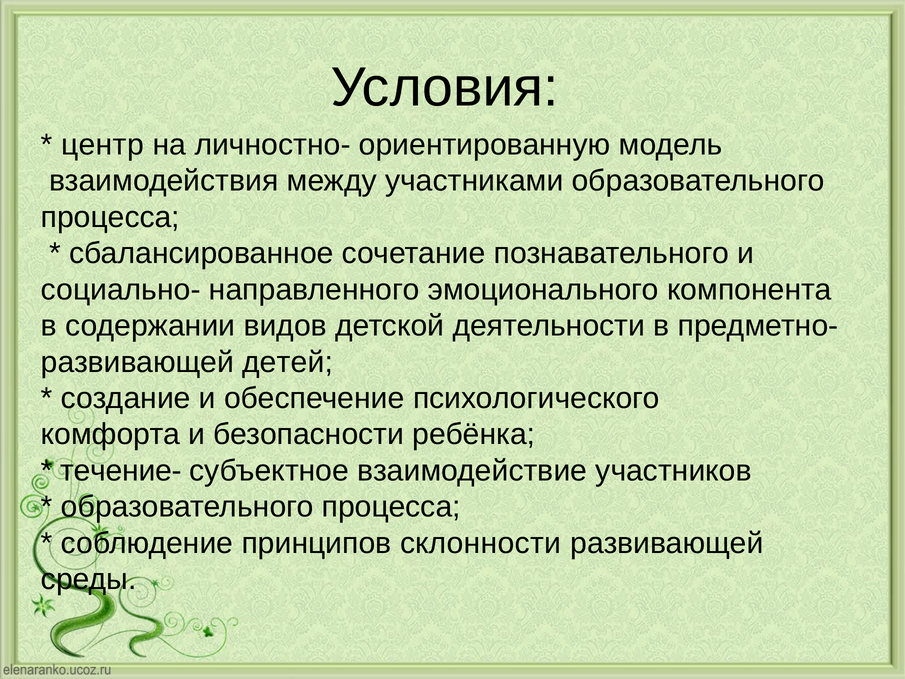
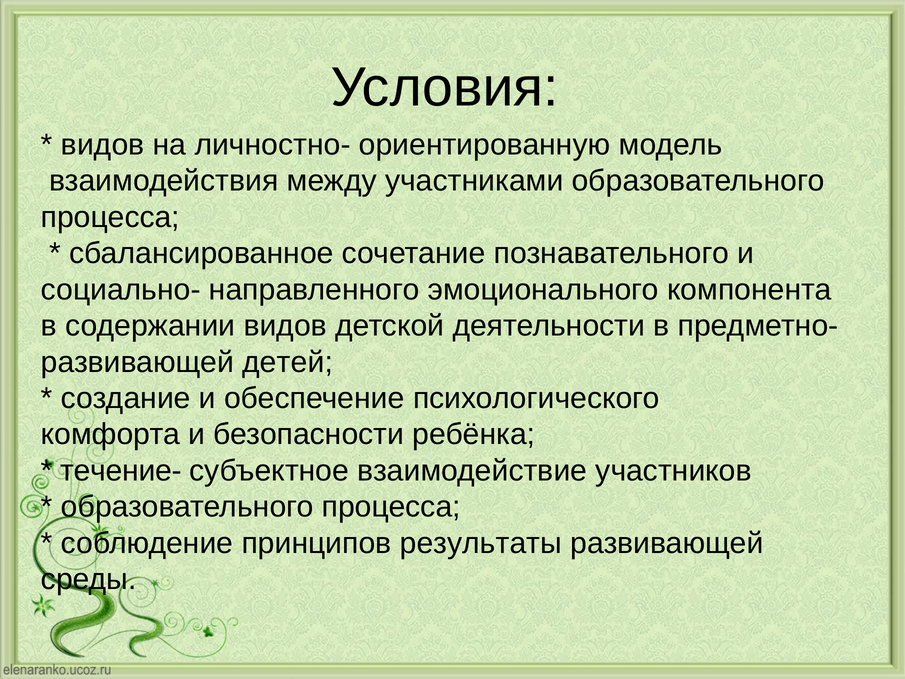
центр: центр -> видов (103, 145)
склонности: склонности -> результаты (481, 543)
